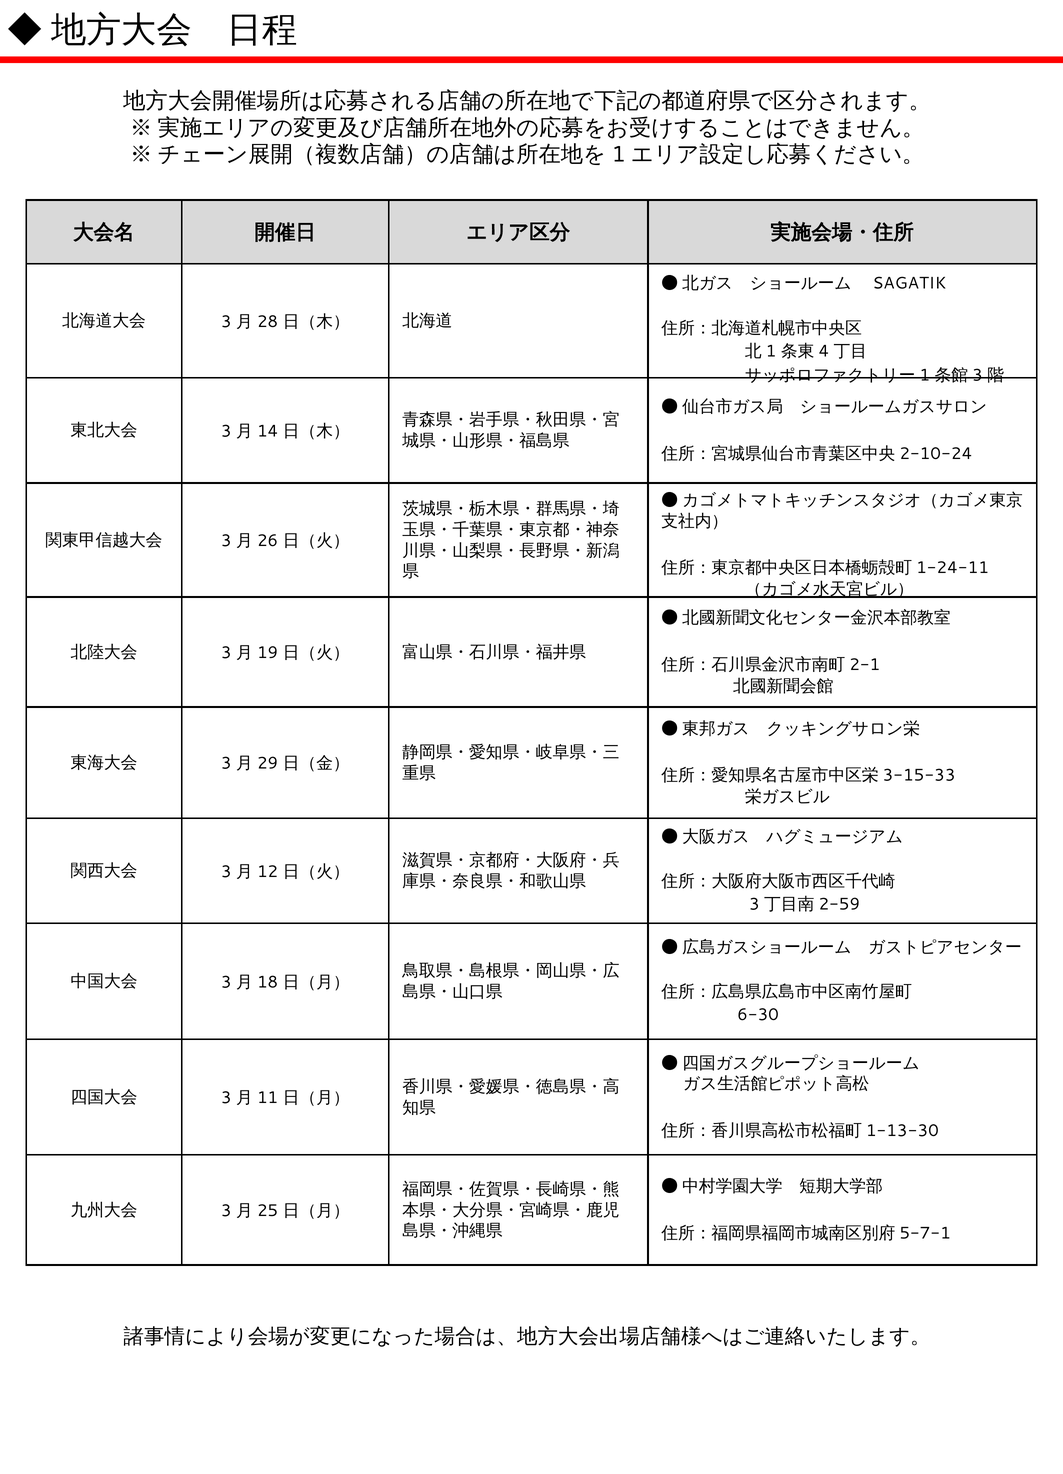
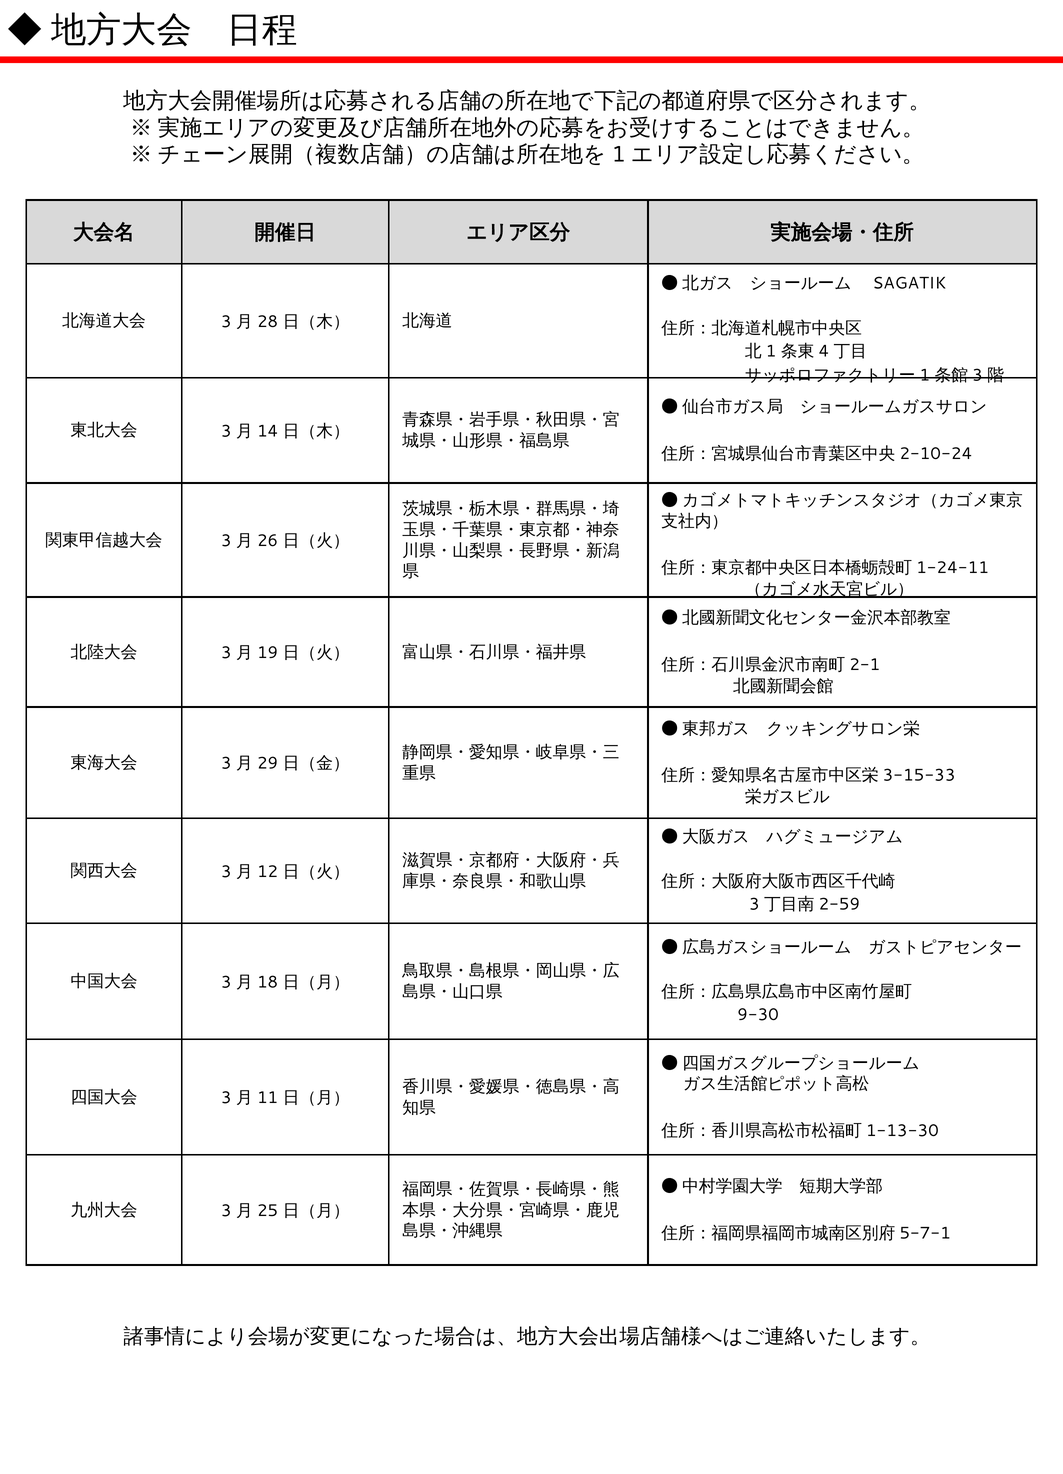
6-30: 6-30 -> 9-30 (758, 1015)
